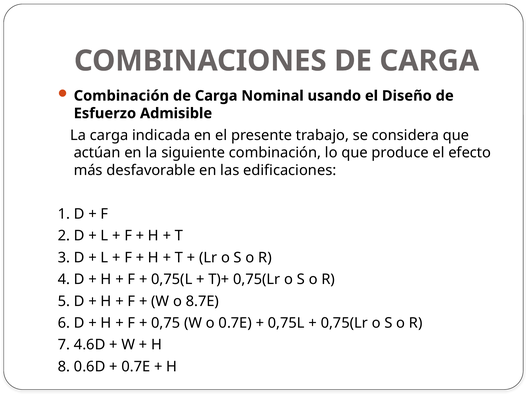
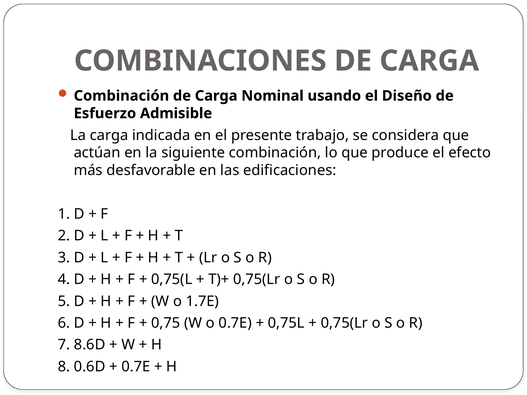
8.7E: 8.7E -> 1.7E (202, 301)
4.6D: 4.6D -> 8.6D (90, 345)
